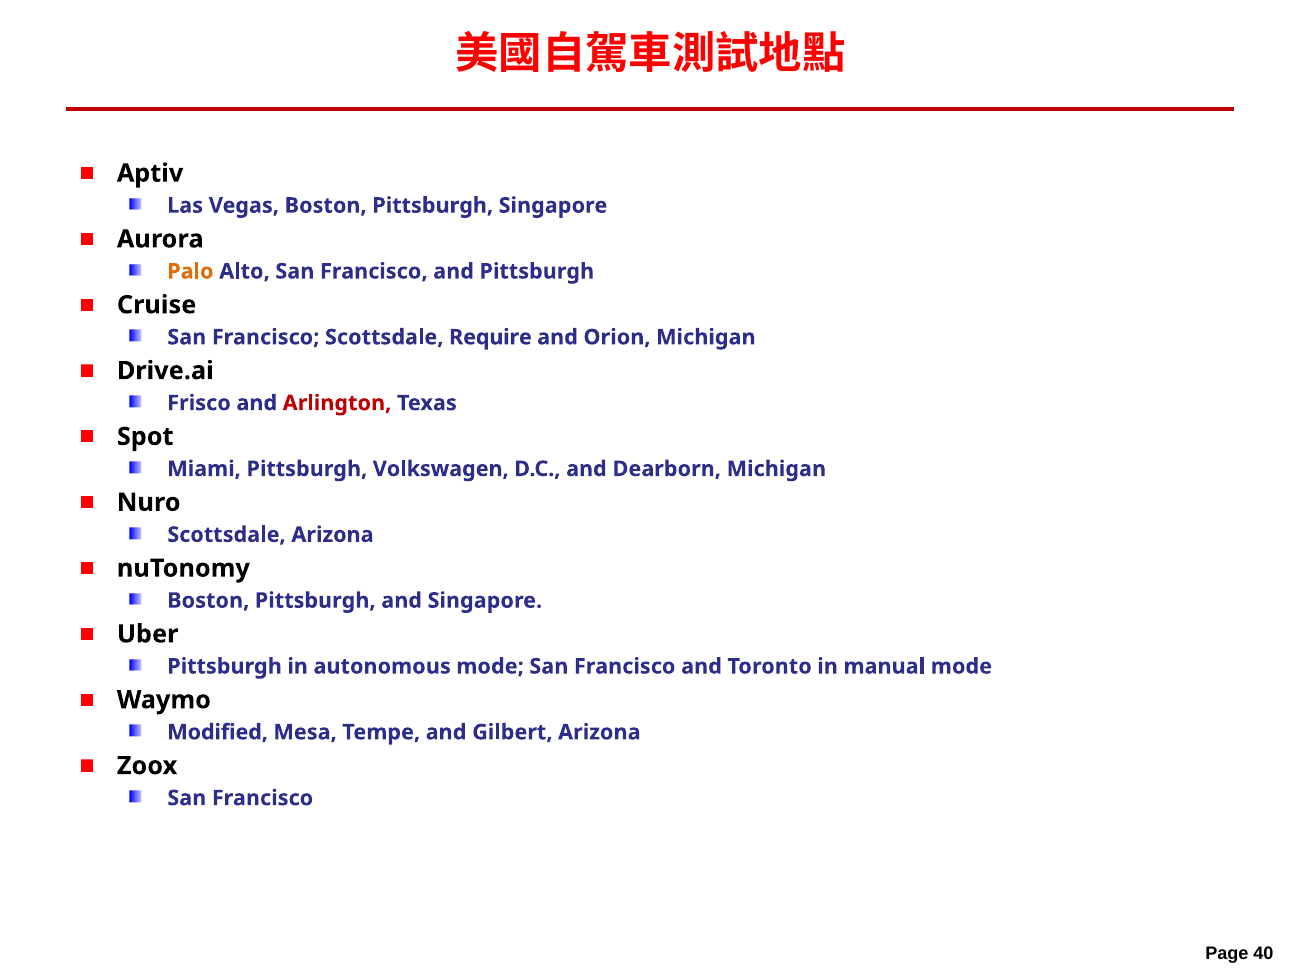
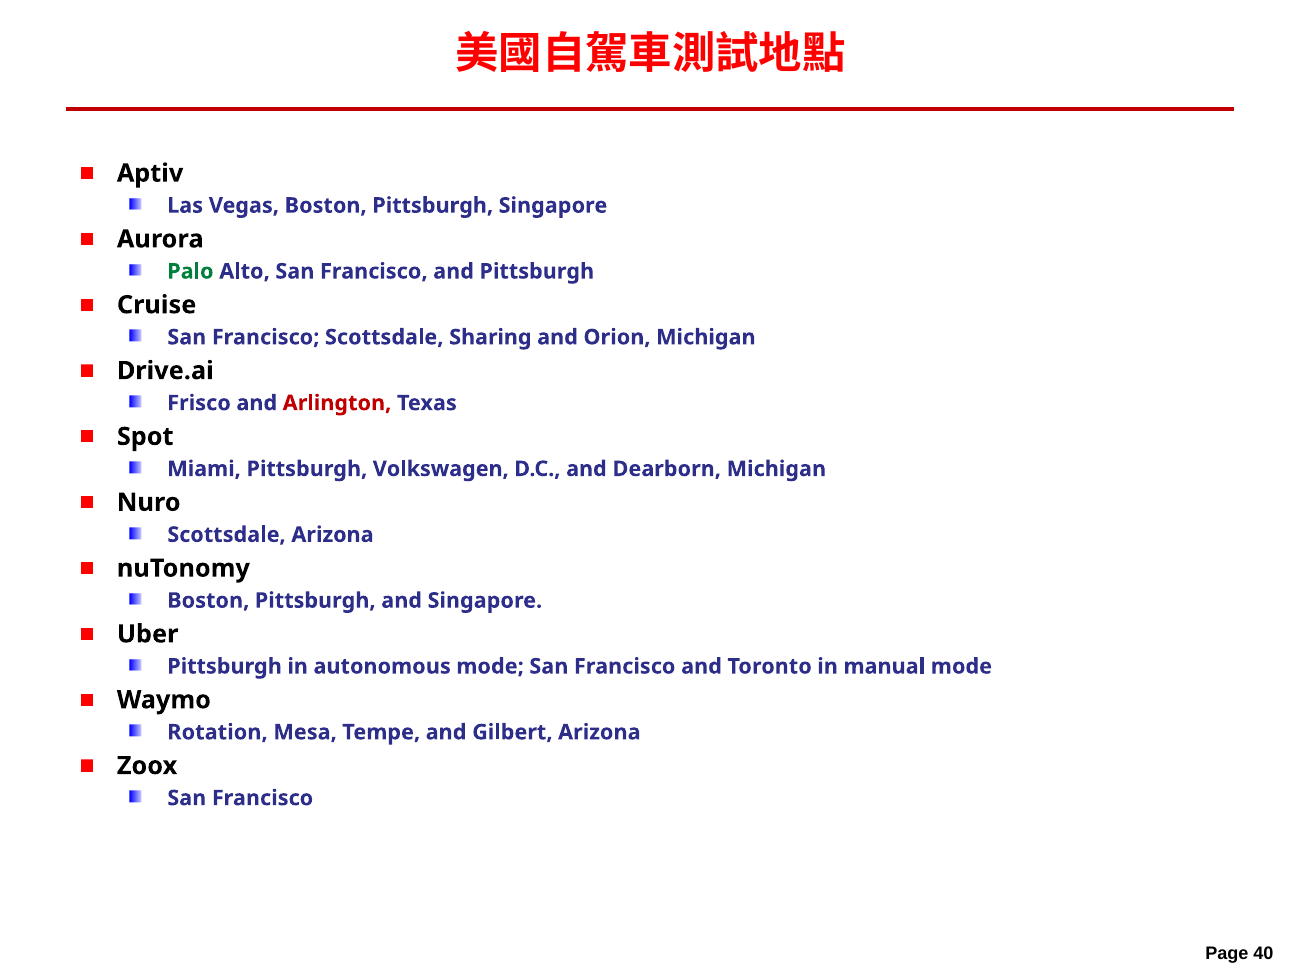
Palo colour: orange -> green (190, 271)
Require: Require -> Sharing (490, 337)
Modified: Modified -> Rotation (217, 732)
